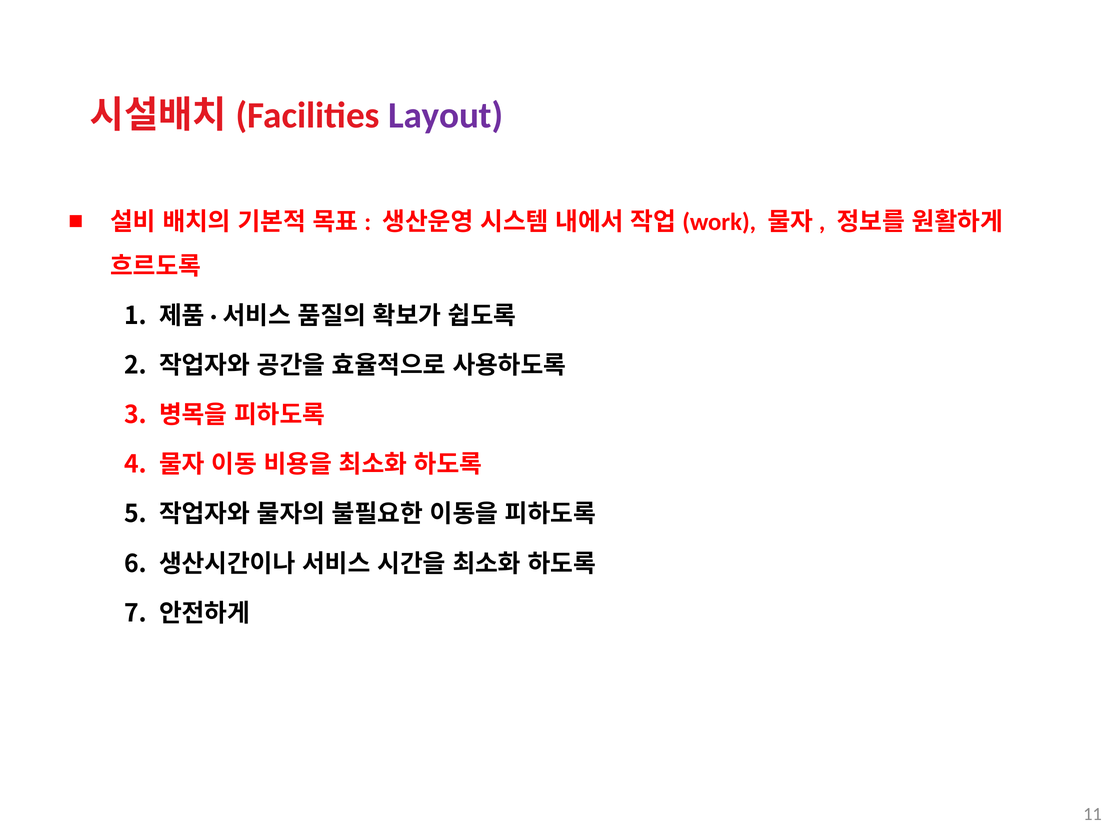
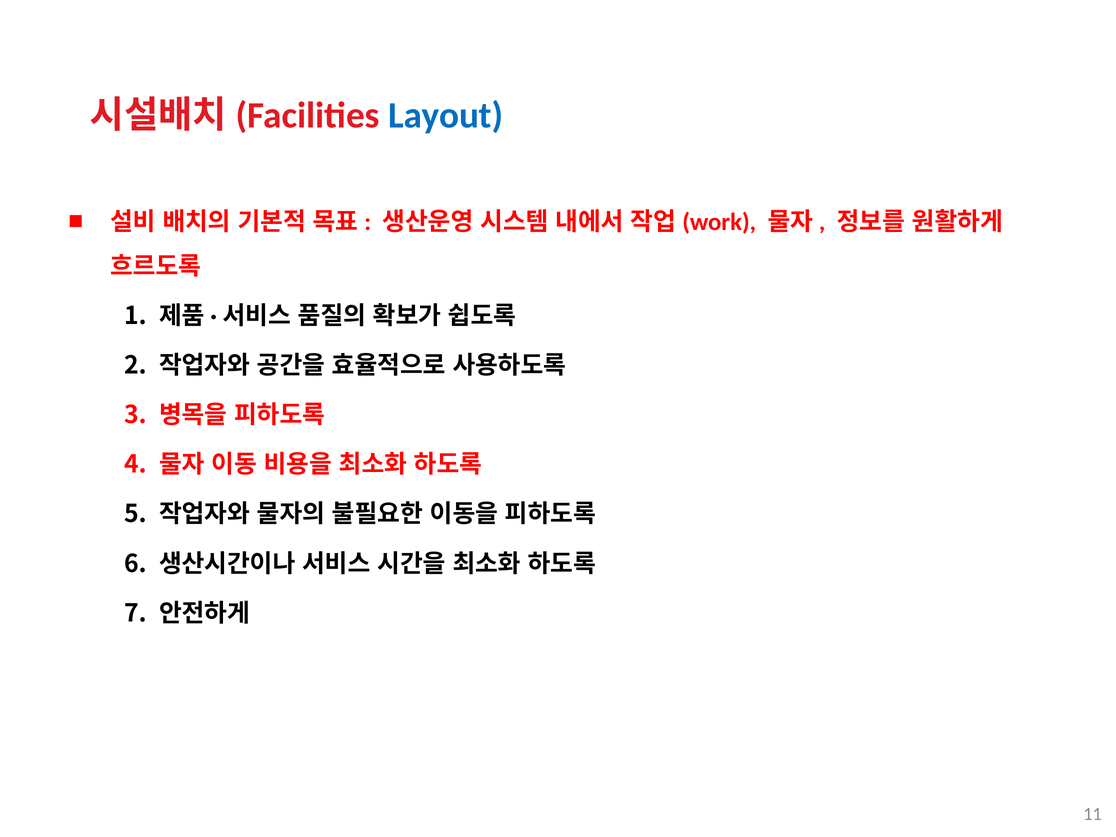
Layout colour: purple -> blue (446, 116)
